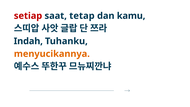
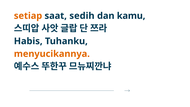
setiap colour: red -> orange (28, 16)
tetap: tetap -> sedih (82, 16)
Indah: Indah -> Habis (28, 41)
